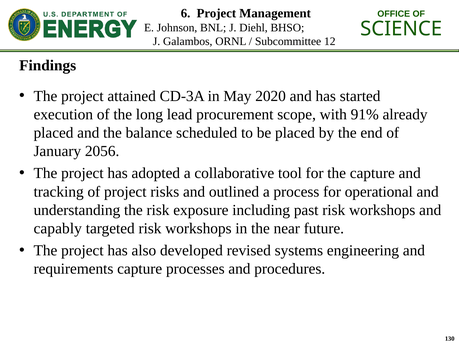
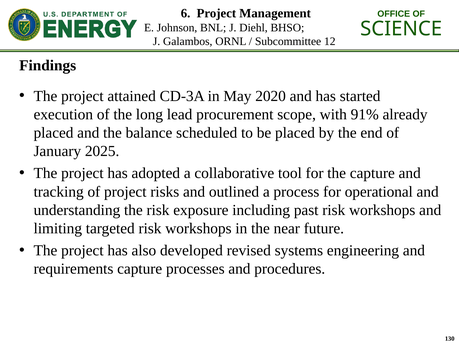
2056: 2056 -> 2025 (102, 151)
capably: capably -> limiting (58, 228)
